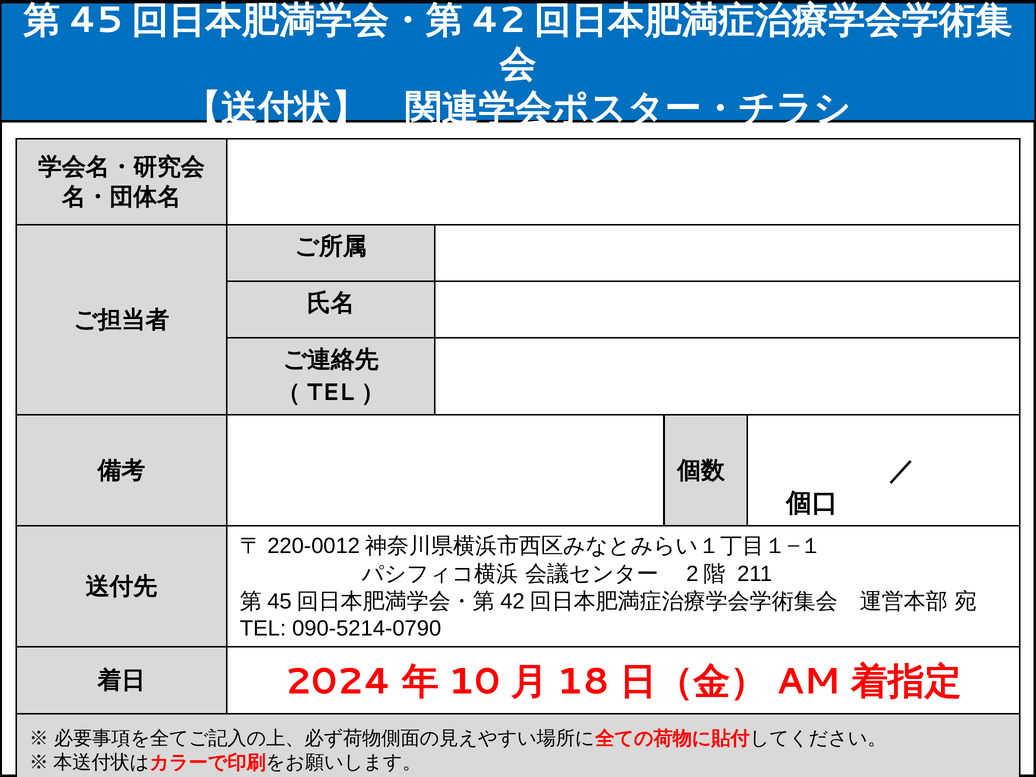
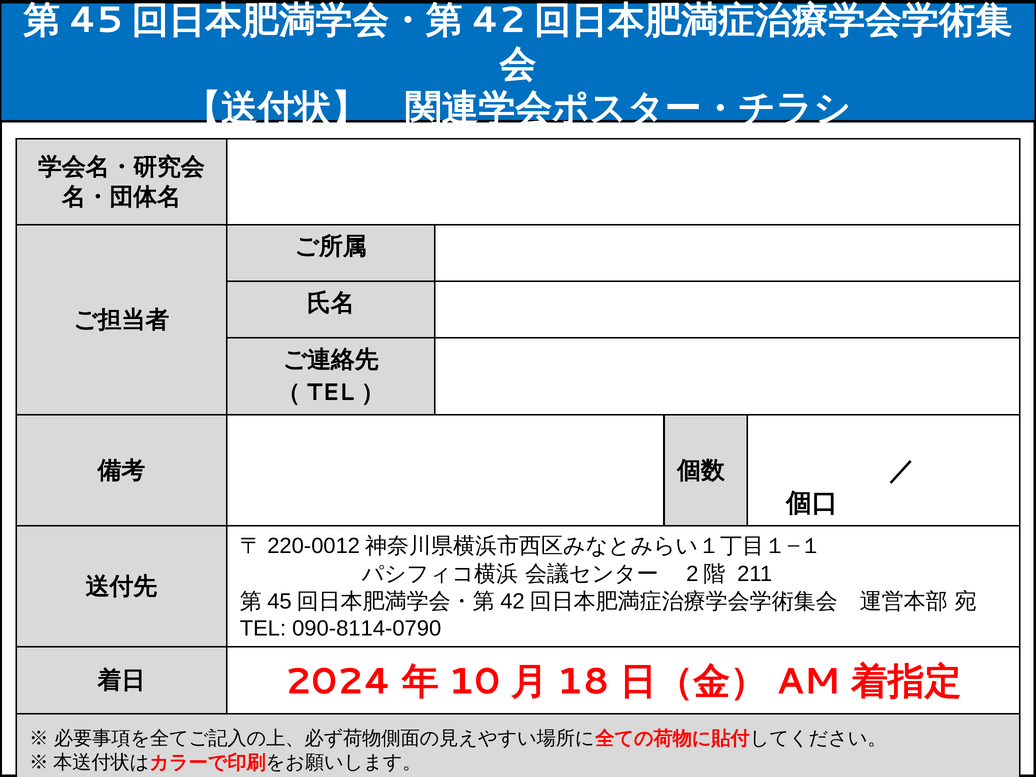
090-5214-0790: 090-5214-0790 -> 090-8114-0790 (367, 628)
